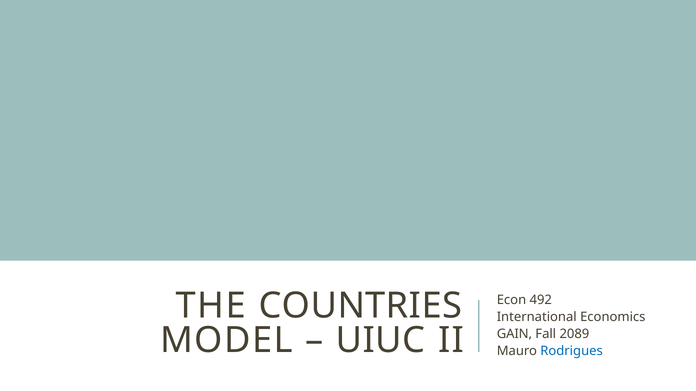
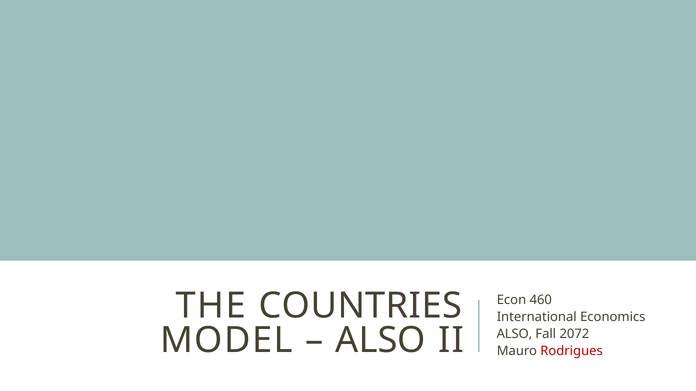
492: 492 -> 460 (541, 300)
UIUC: UIUC -> ALSO (381, 341)
GAIN: GAIN -> ALSO (514, 334)
2089: 2089 -> 2072 (574, 334)
Rodrigues colour: blue -> red (572, 351)
